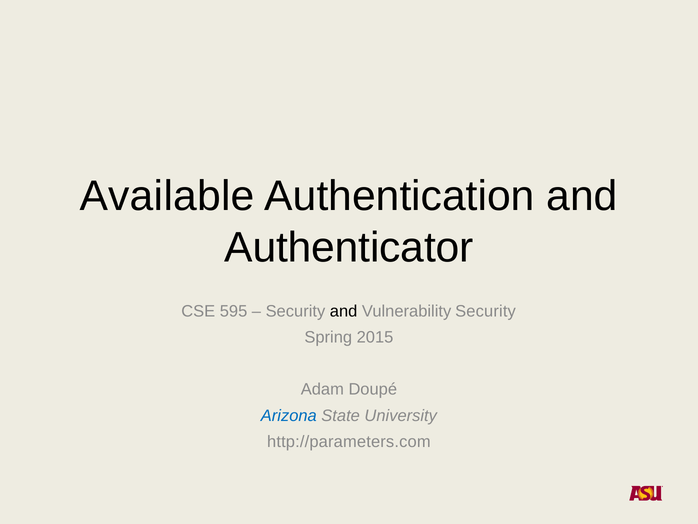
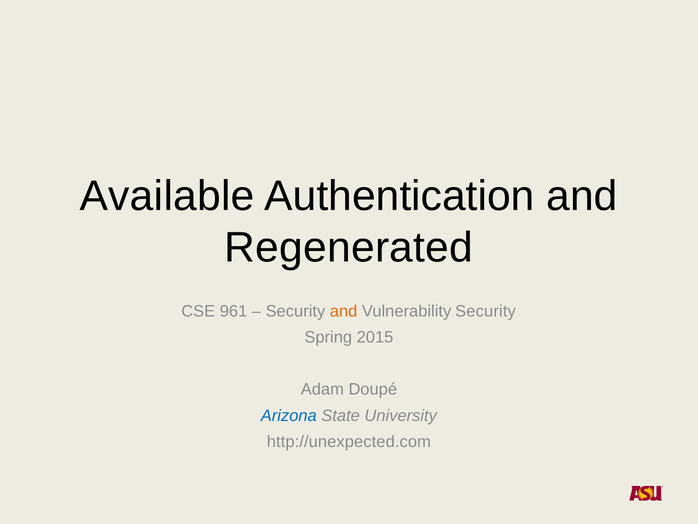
Authenticator: Authenticator -> Regenerated (349, 247)
595: 595 -> 961 (234, 311)
and colour: black -> orange (344, 311)
http://parameters.com: http://parameters.com -> http://unexpected.com (349, 441)
